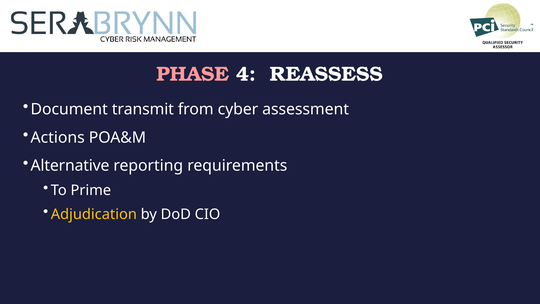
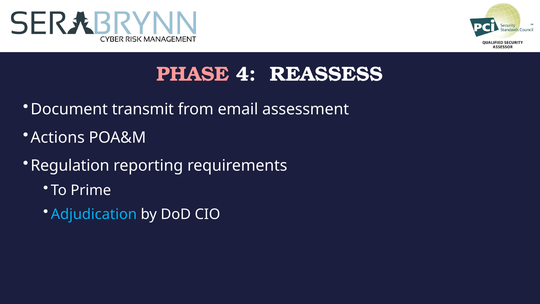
cyber: cyber -> email (238, 109)
Alternative: Alternative -> Regulation (70, 166)
Adjudication colour: yellow -> light blue (94, 214)
